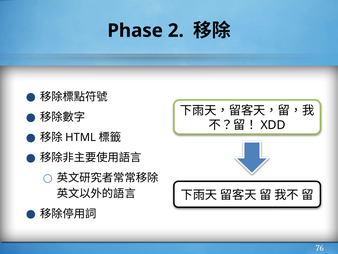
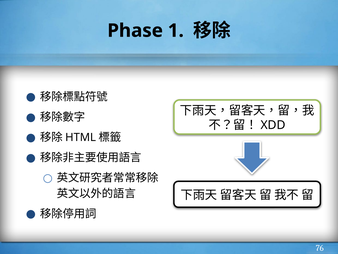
2: 2 -> 1 (176, 31)
